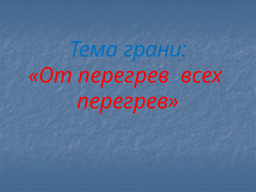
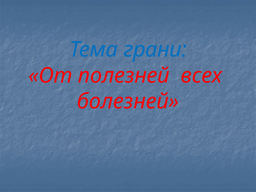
От перегрев: перегрев -> полезней (124, 76)
перегрев: перегрев -> болезней (128, 101)
